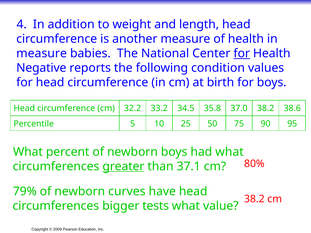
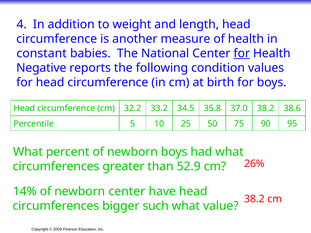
measure: measure -> constant (42, 54)
80%: 80% -> 26% (254, 164)
greater underline: present -> none (123, 166)
37.1: 37.1 -> 52.9 (189, 166)
79%: 79% -> 14% (25, 192)
newborn curves: curves -> center (127, 192)
tests: tests -> such (156, 206)
